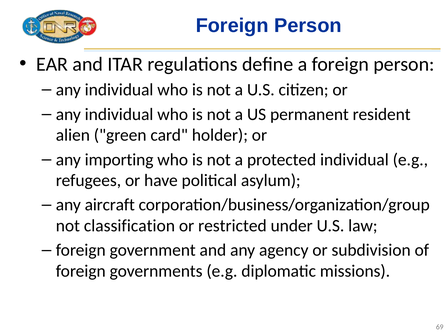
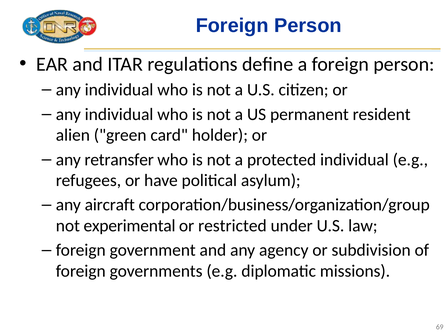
importing: importing -> retransfer (119, 160)
classification: classification -> experimental (130, 226)
